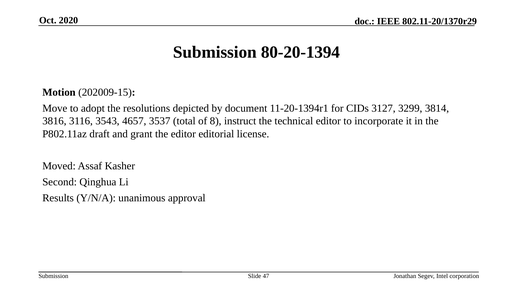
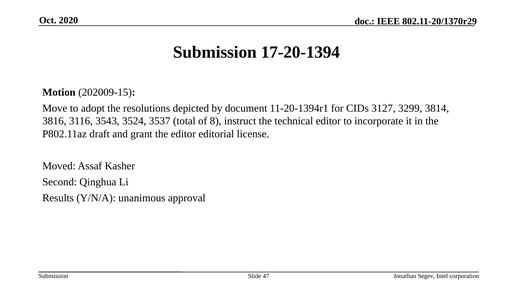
80-20-1394: 80-20-1394 -> 17-20-1394 (300, 52)
4657: 4657 -> 3524 (134, 121)
